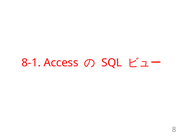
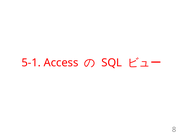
8-1: 8-1 -> 5-1 (31, 63)
